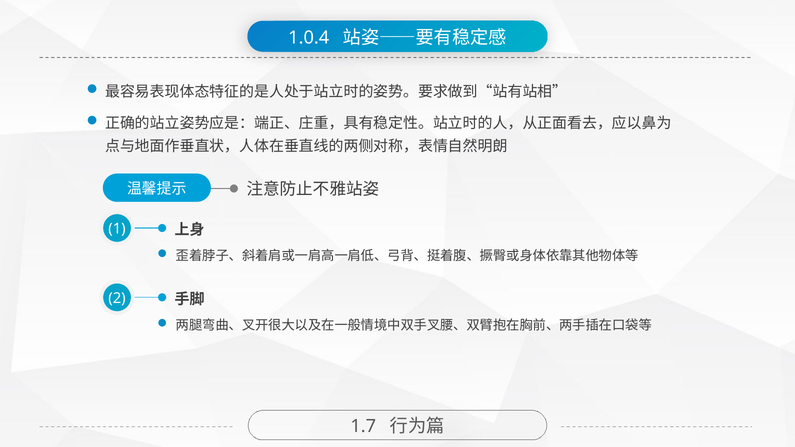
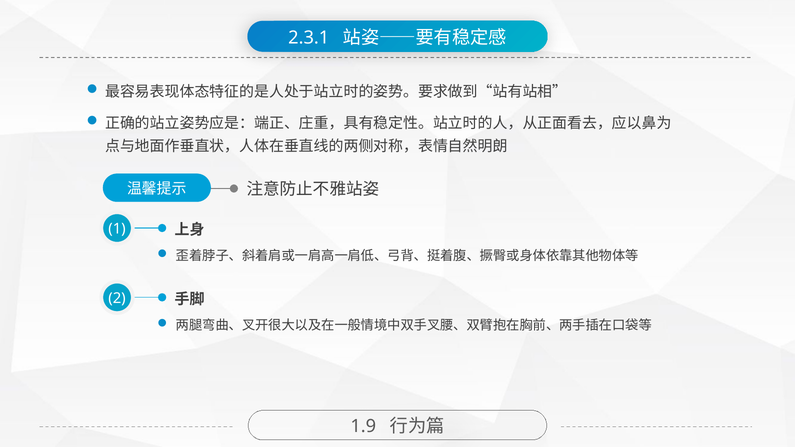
1.0.4: 1.0.4 -> 2.3.1 (309, 38)
1.7: 1.7 -> 1.9 (363, 427)
